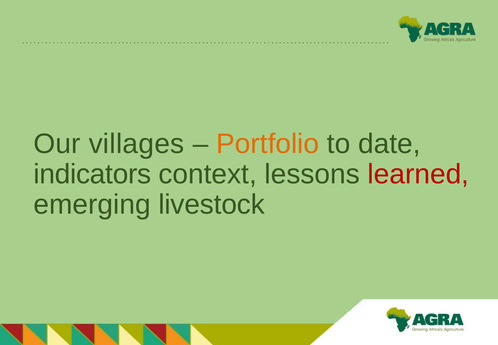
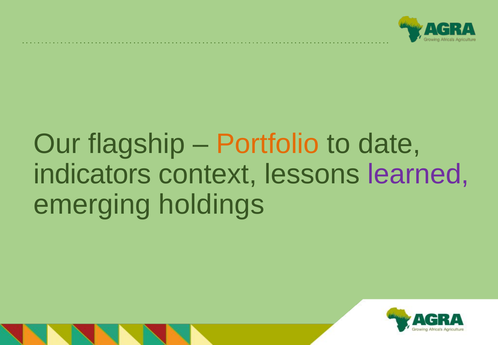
villages: villages -> flagship (137, 144)
learned colour: red -> purple (418, 174)
livestock: livestock -> holdings (212, 204)
